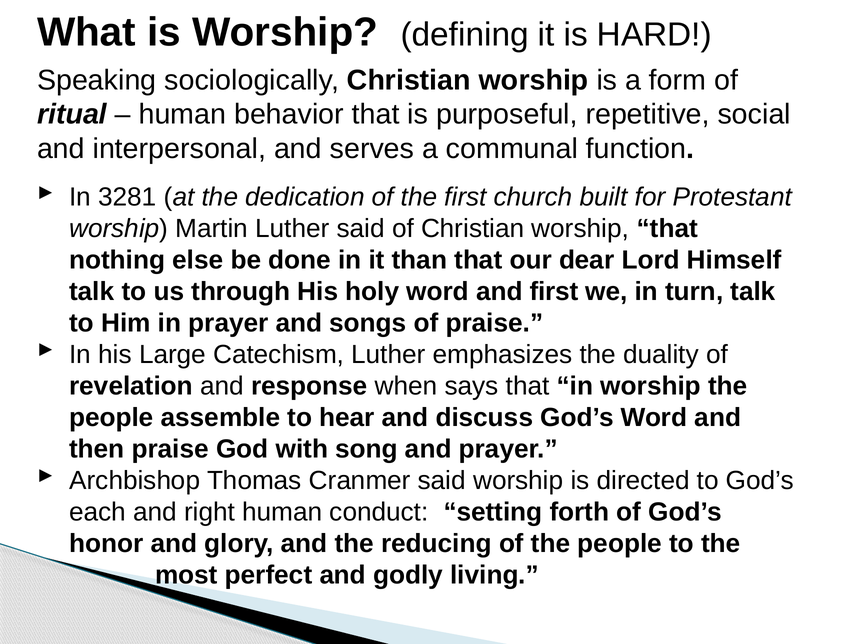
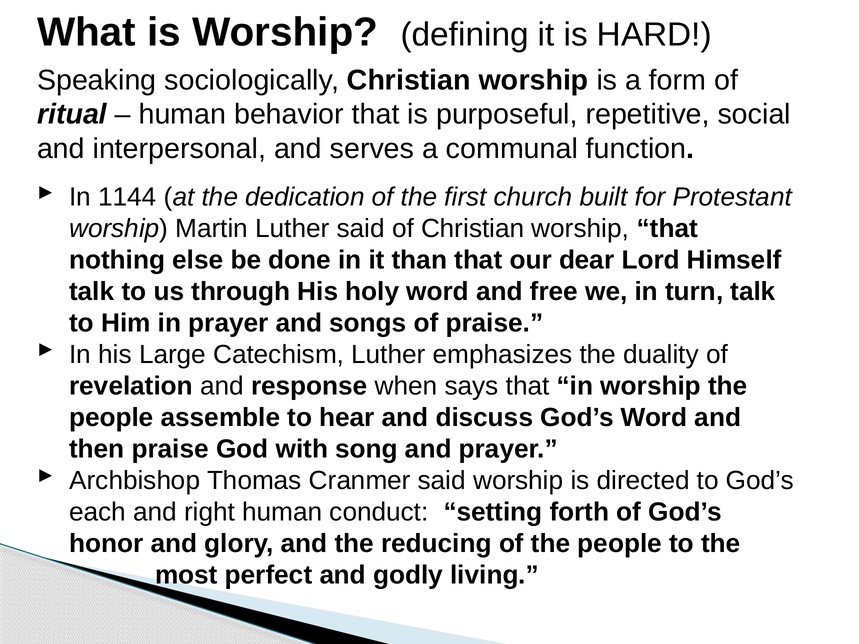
3281: 3281 -> 1144 (127, 197)
and first: first -> free (554, 292)
